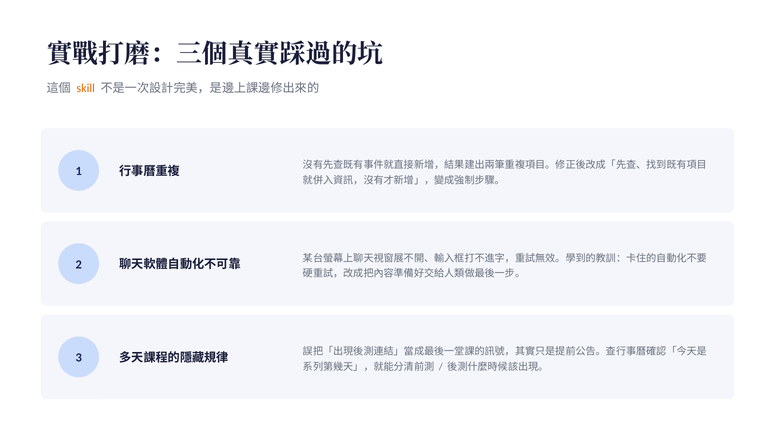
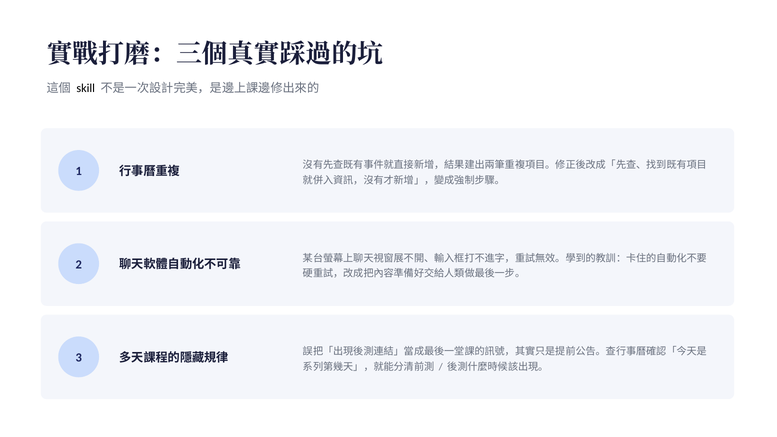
skill colour: orange -> black (86, 88)
